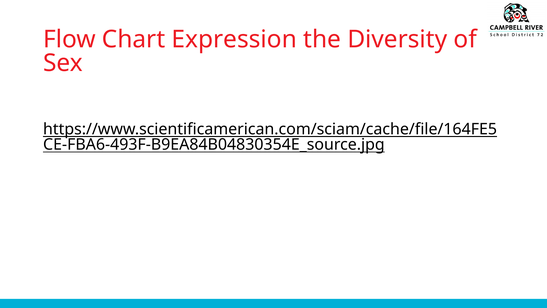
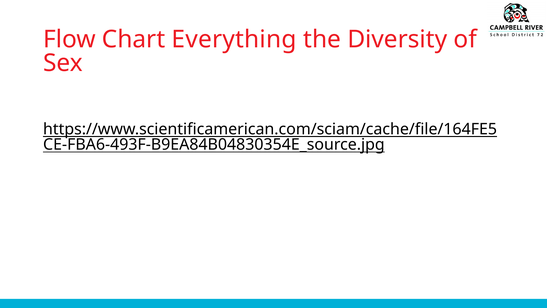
Expression: Expression -> Everything (234, 39)
